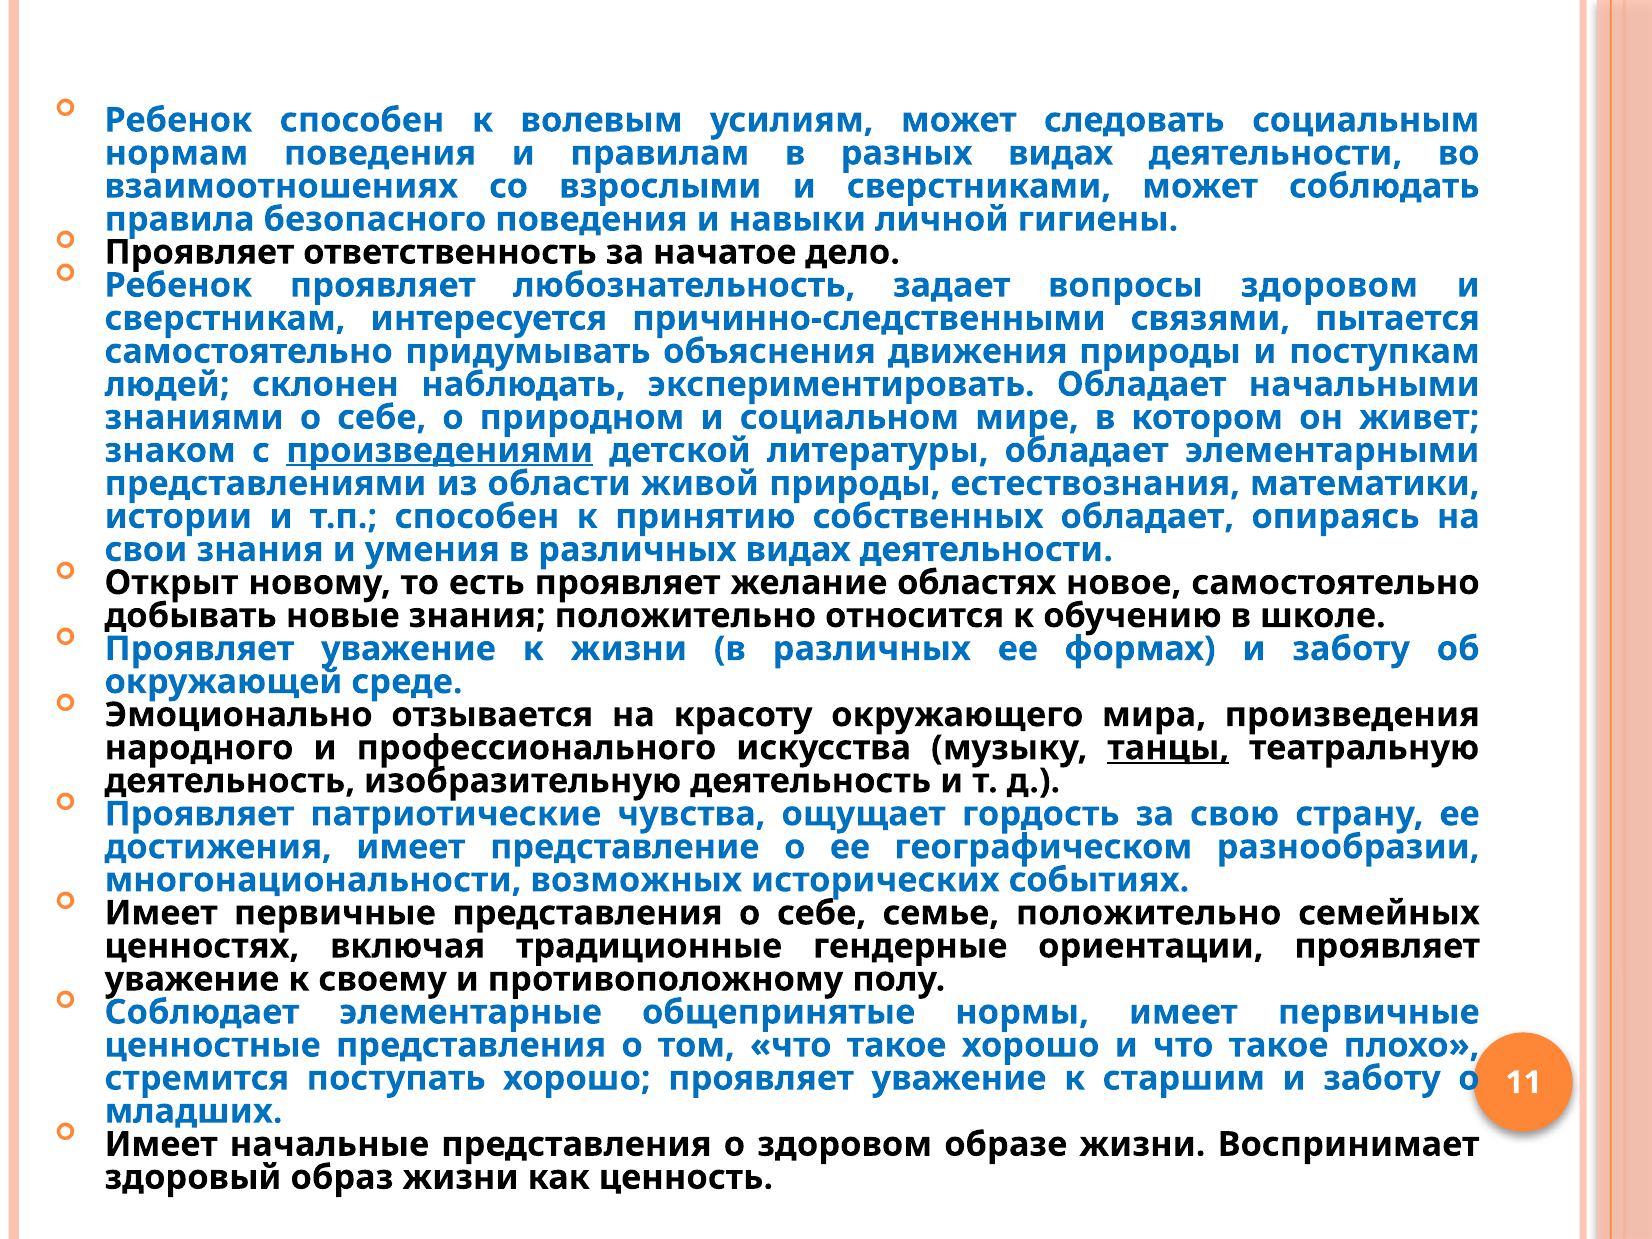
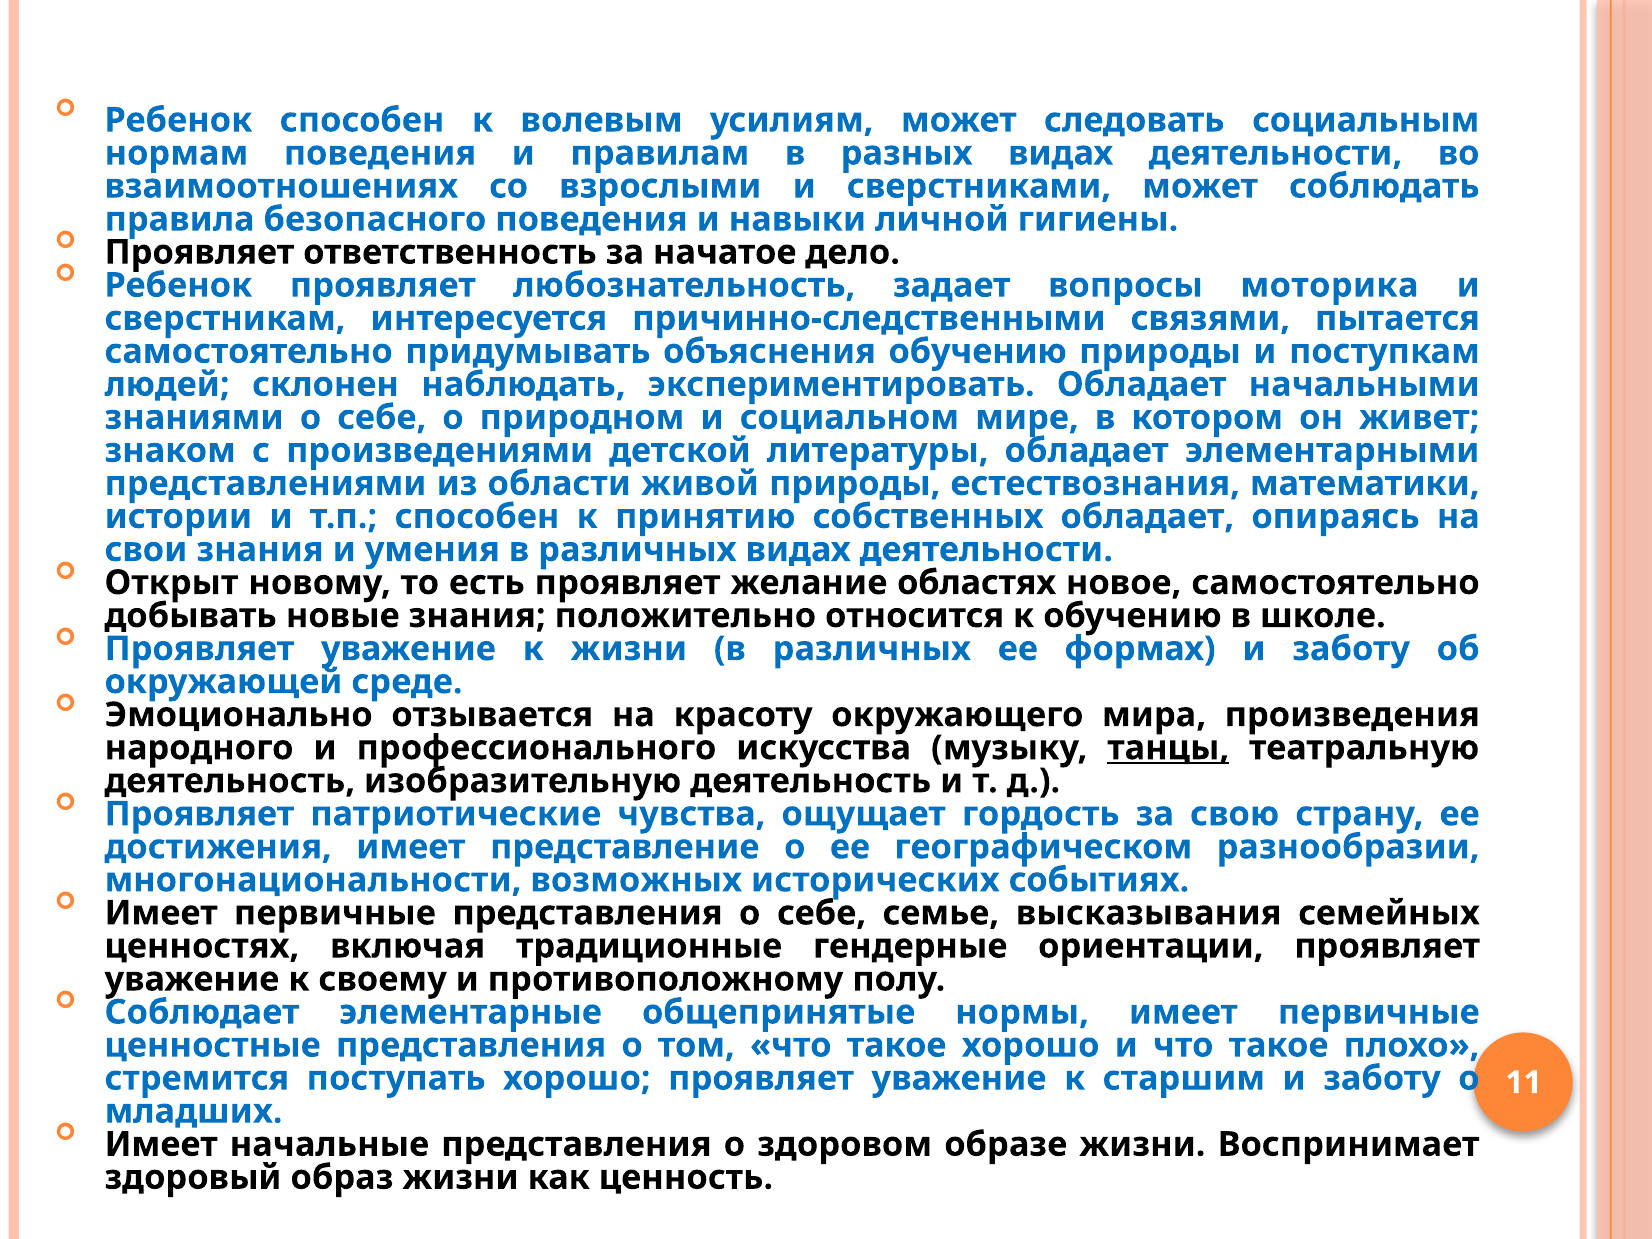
вопросы здоровом: здоровом -> моторика (1329, 285)
объяснения движения: движения -> обучению (978, 351)
произведениями underline: present -> none (440, 451)
семье положительно: положительно -> высказывания (1149, 913)
